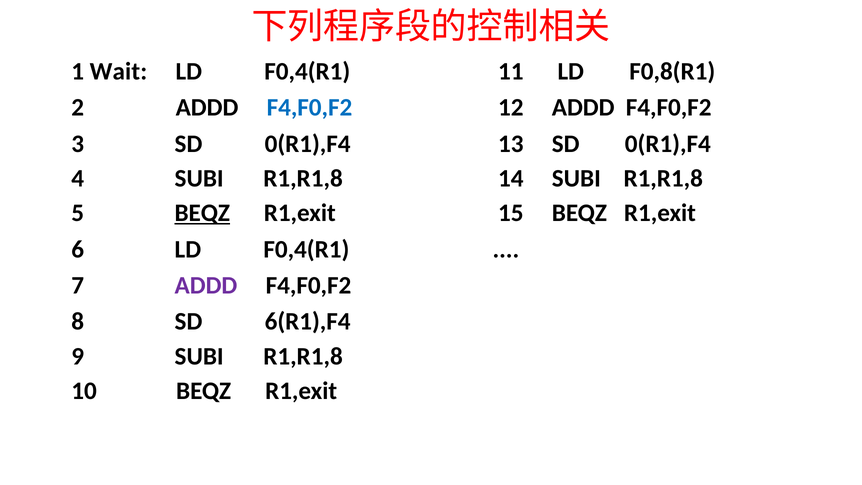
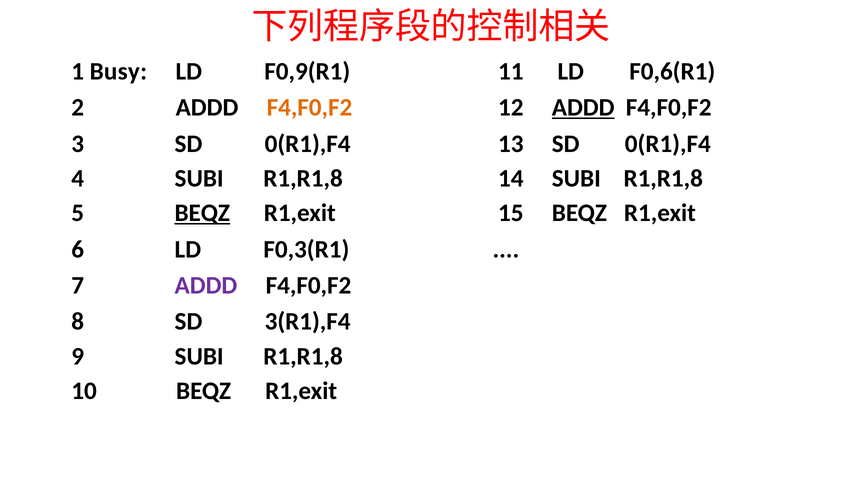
Wait: Wait -> Busy (118, 71)
F0,4(R1: F0,4(R1 -> F0,9(R1 (307, 71)
F0,8(R1: F0,8(R1 -> F0,6(R1 (672, 71)
F4,F0,F2 colour: blue -> orange (309, 108)
ADDD underline: none -> present (583, 108)
6 LD F0,4(R1: F0,4(R1 -> F0,3(R1 (306, 249)
6(R1),F4: 6(R1),F4 -> 3(R1),F4 (308, 321)
